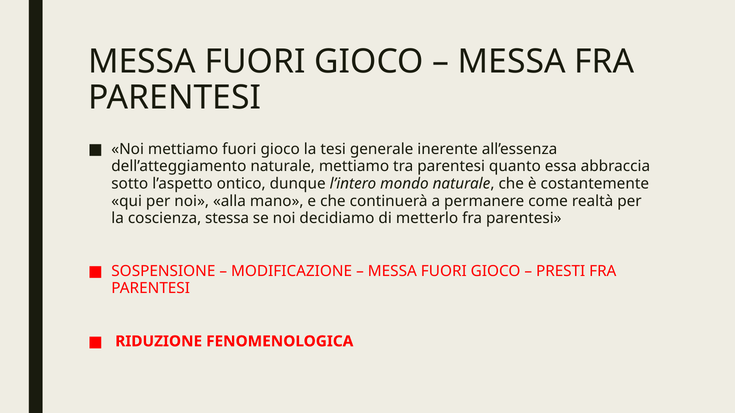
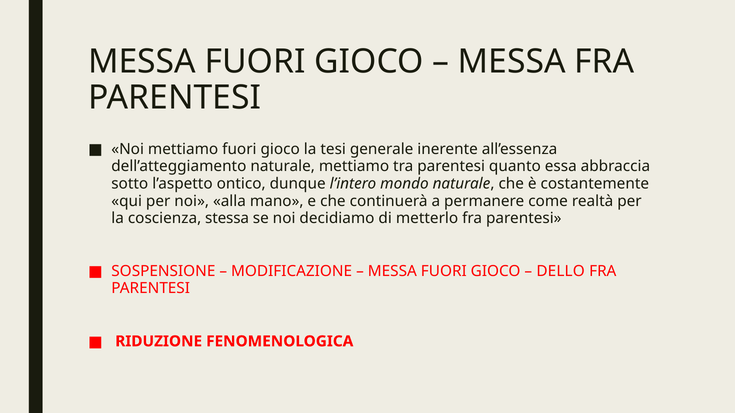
PRESTI: PRESTI -> DELLO (561, 271)
